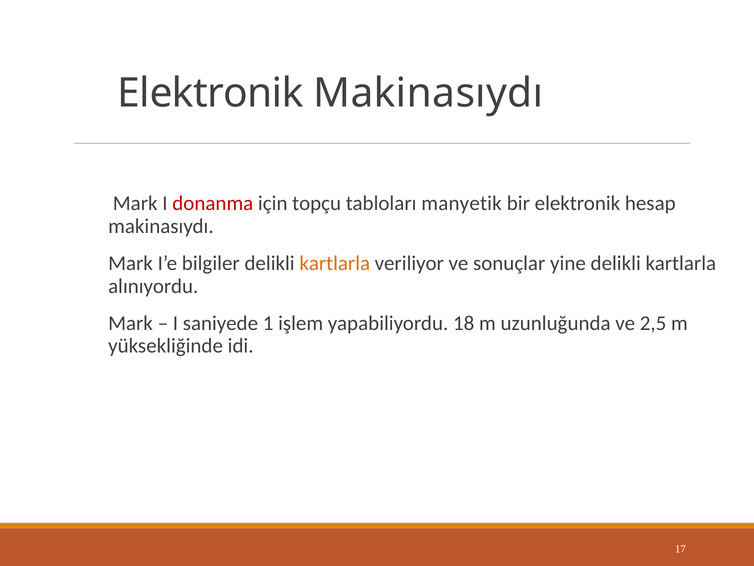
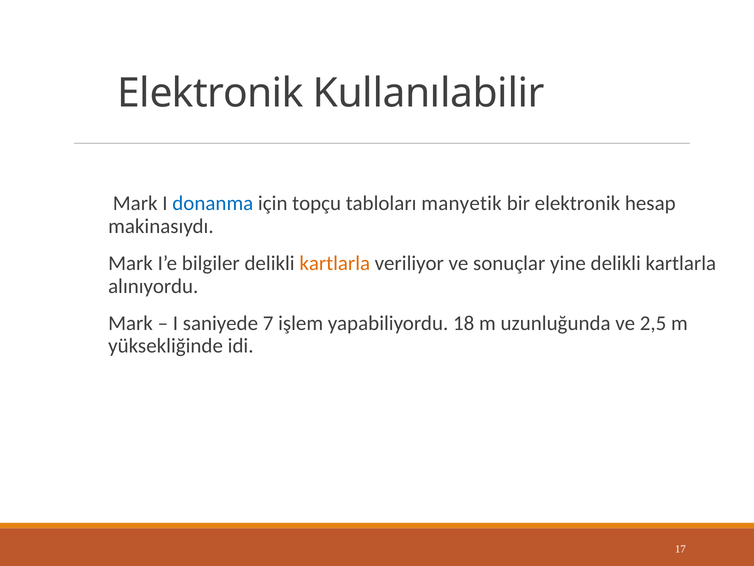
Elektronik Makinasıydı: Makinasıydı -> Kullanılabilir (429, 93)
donanma colour: red -> blue (213, 203)
1: 1 -> 7 (268, 323)
